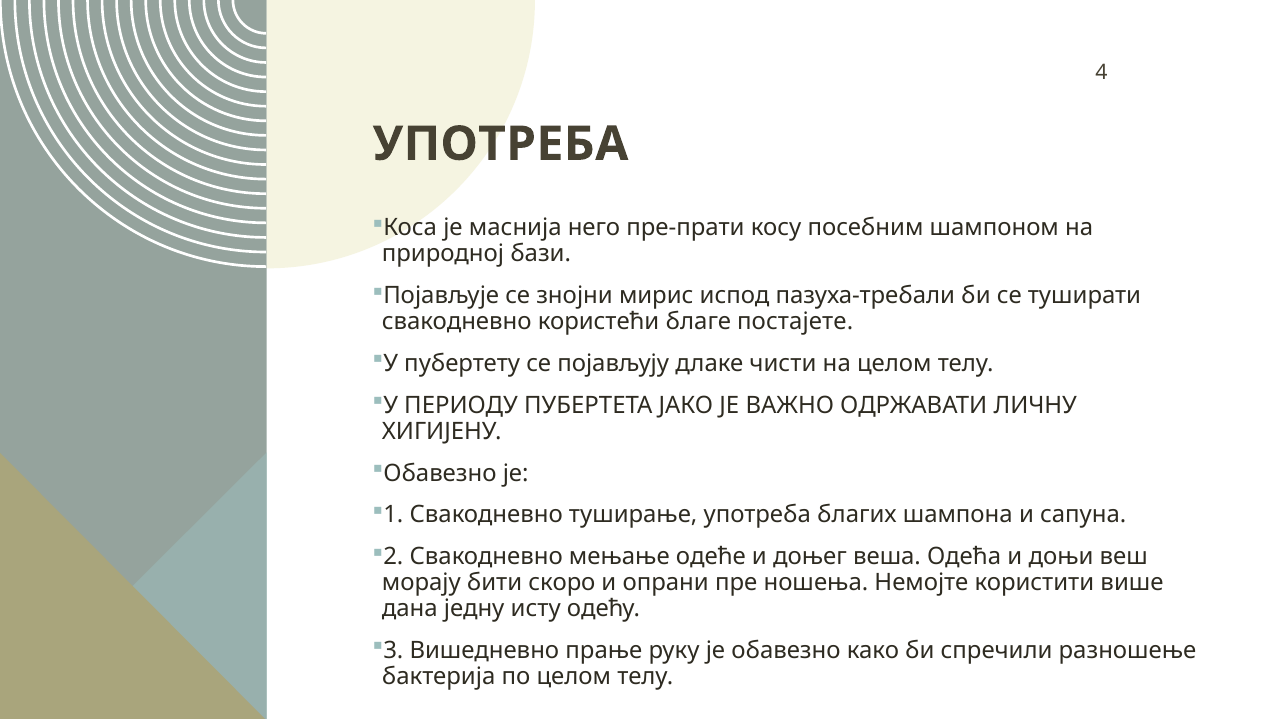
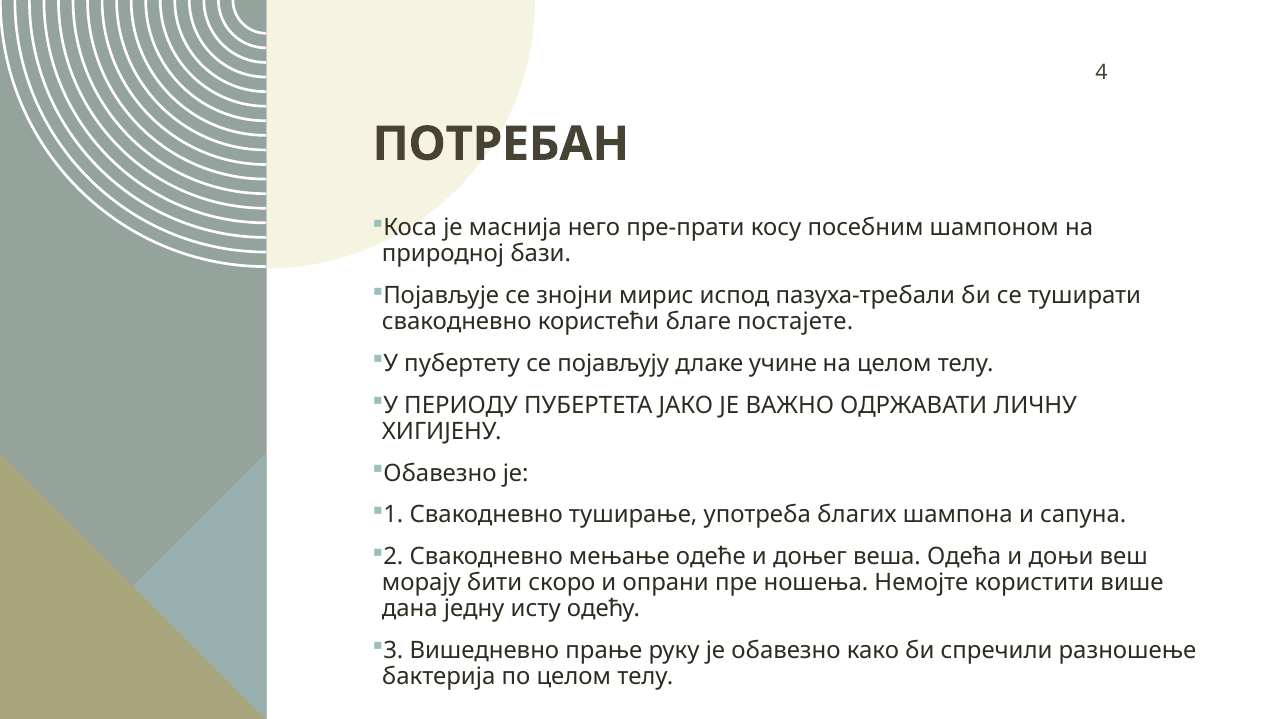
УПОТРЕБА: УПОТРЕБА -> ПОТРЕБАН (501, 144)
чисти: чисти -> учине (783, 363)
